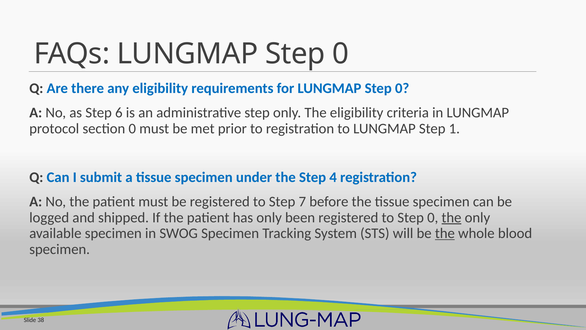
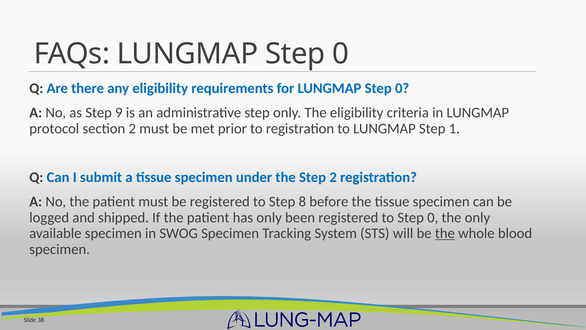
6: 6 -> 9 (119, 113)
section 0: 0 -> 2 (132, 128)
Step 4: 4 -> 2 (333, 177)
7: 7 -> 8 (302, 201)
the underline: present -> none (451, 217)
